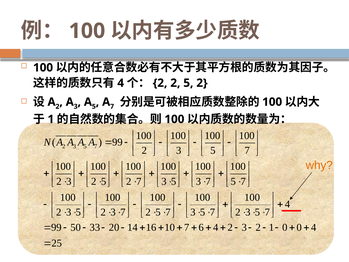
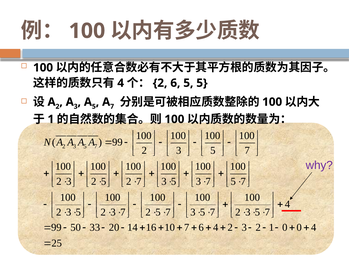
2: 2 -> 6 (175, 83)
2: 2 -> 5 (202, 83)
why colour: orange -> purple (319, 165)
